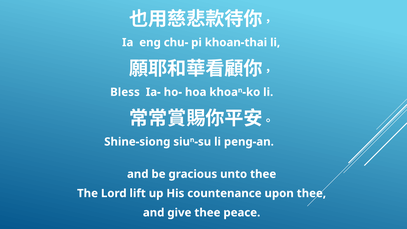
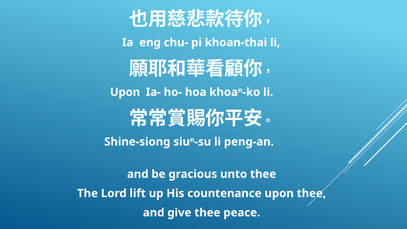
Bless: Bless -> Upon (125, 92)
